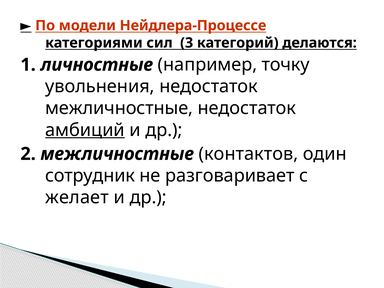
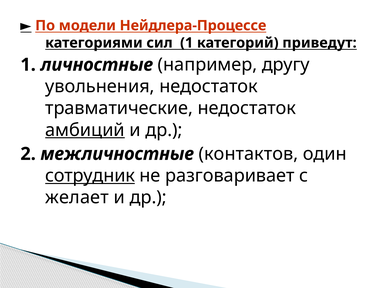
сил 3: 3 -> 1 (187, 43)
делаются: делаются -> приведут (319, 43)
точку: точку -> другу (286, 65)
межличностные: межличностные -> травматические (119, 108)
сотрудник underline: none -> present (90, 176)
